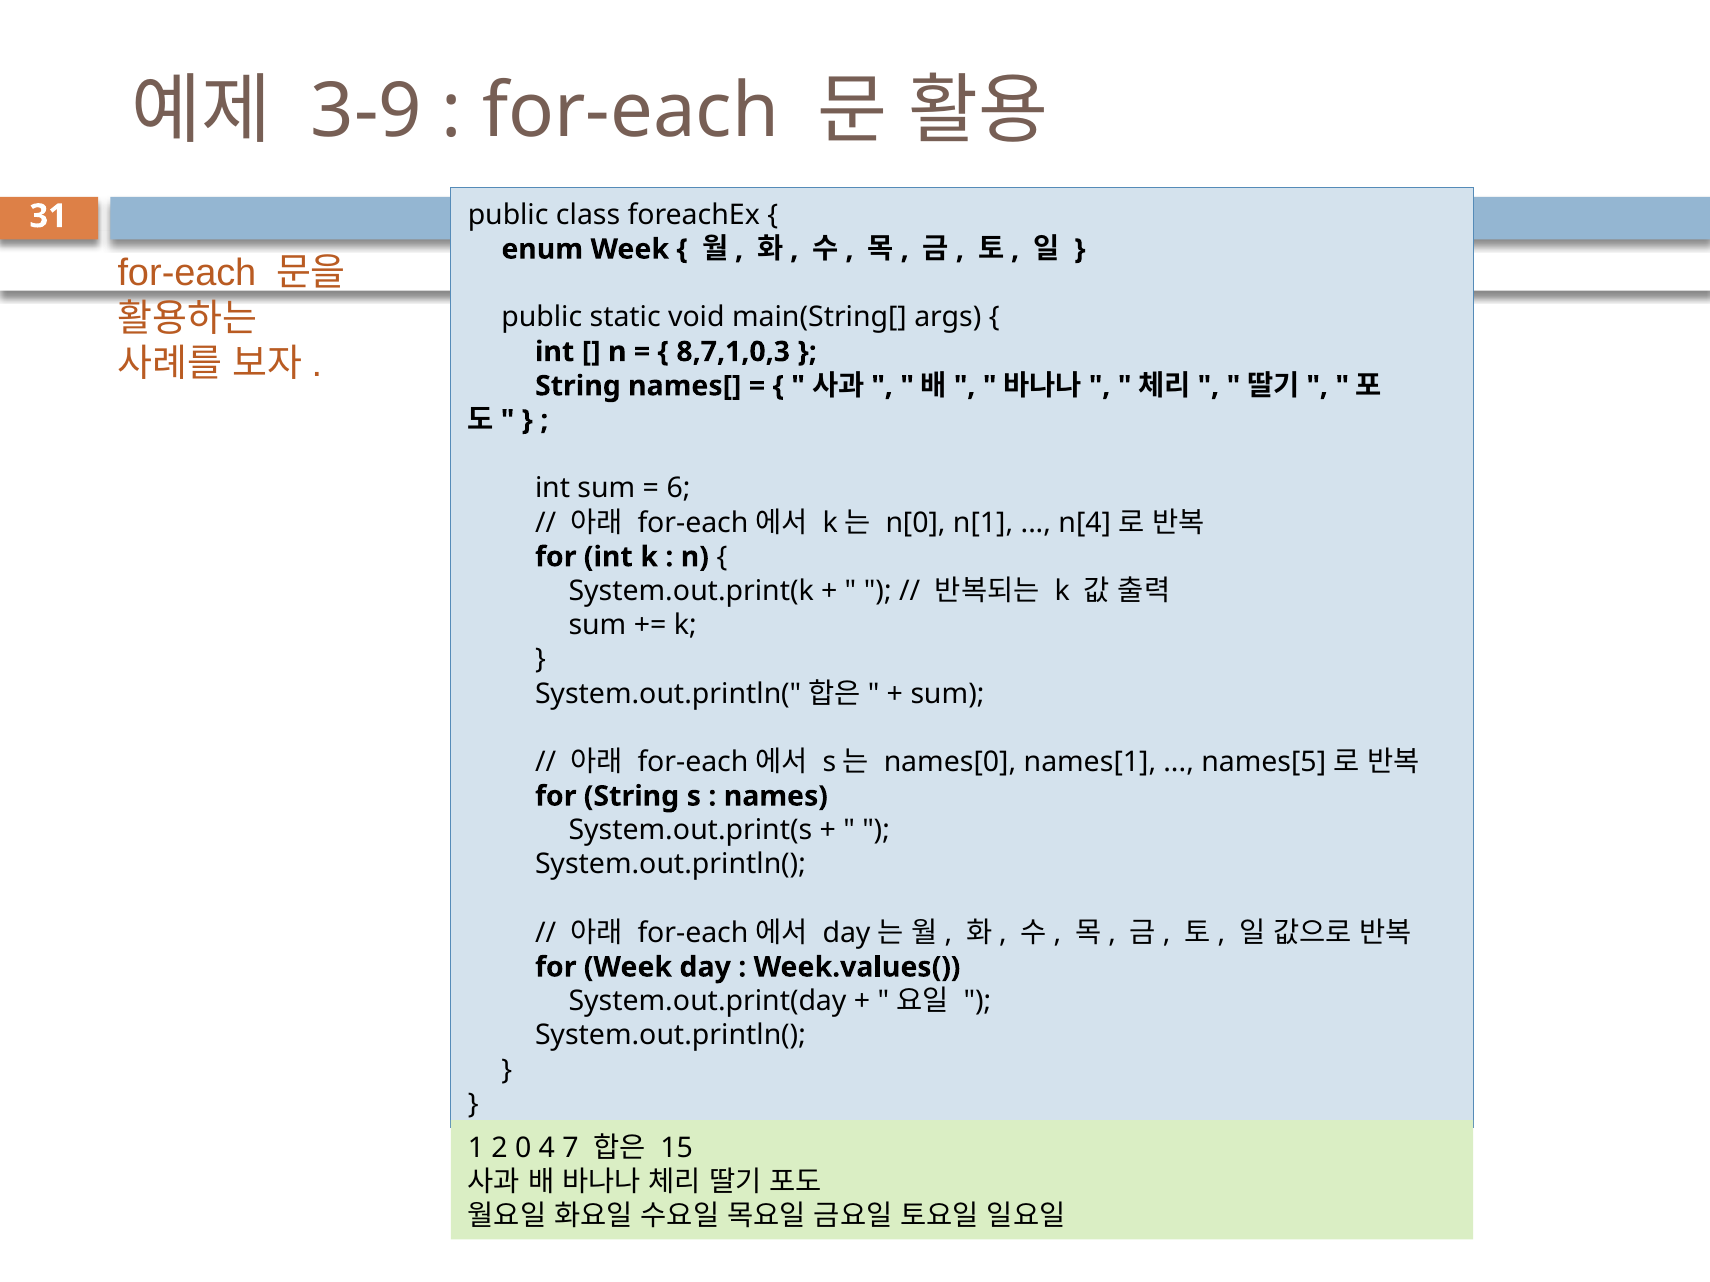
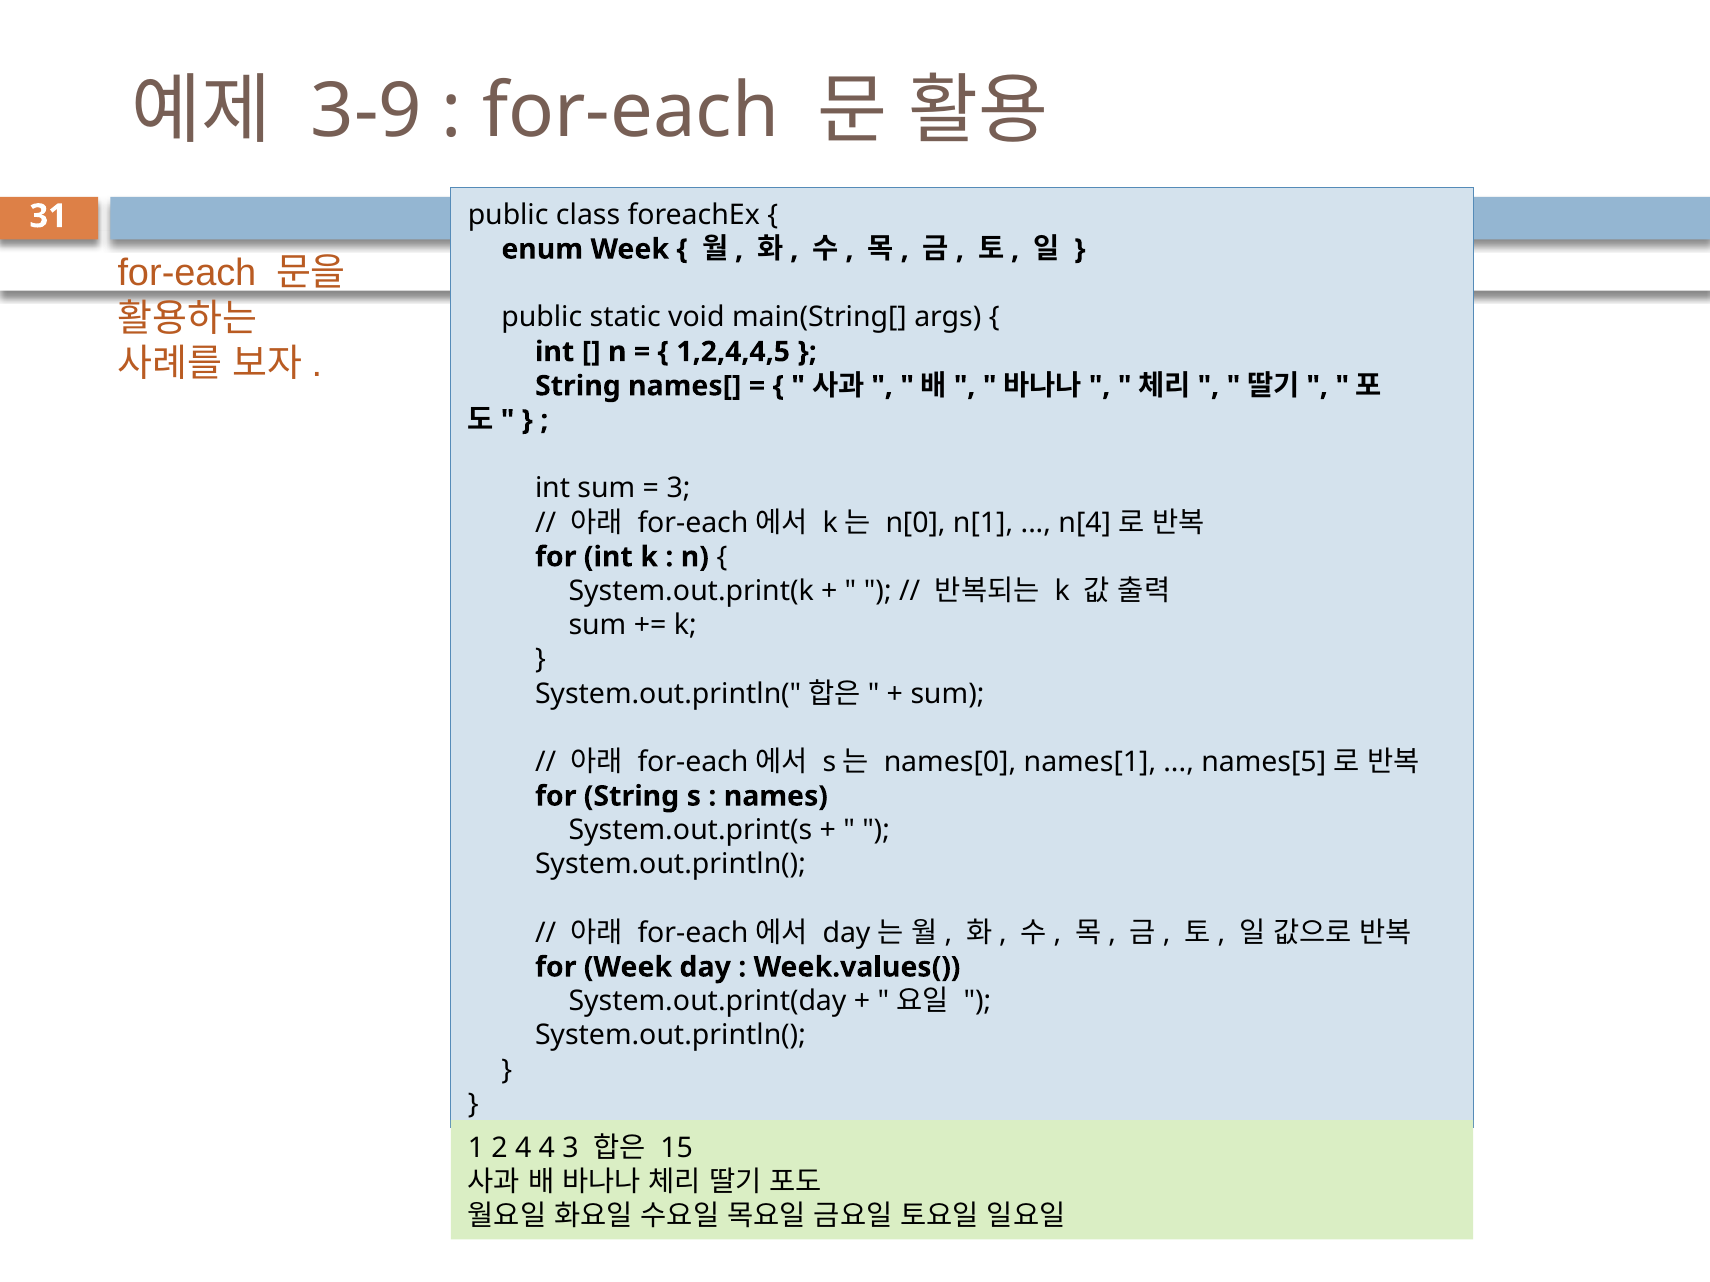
8,7,1,0,3: 8,7,1,0,3 -> 1,2,4,4,5 (733, 352)
6: 6 -> 3 (679, 489)
2 0: 0 -> 4 (523, 1148)
4 7: 7 -> 3 (570, 1148)
